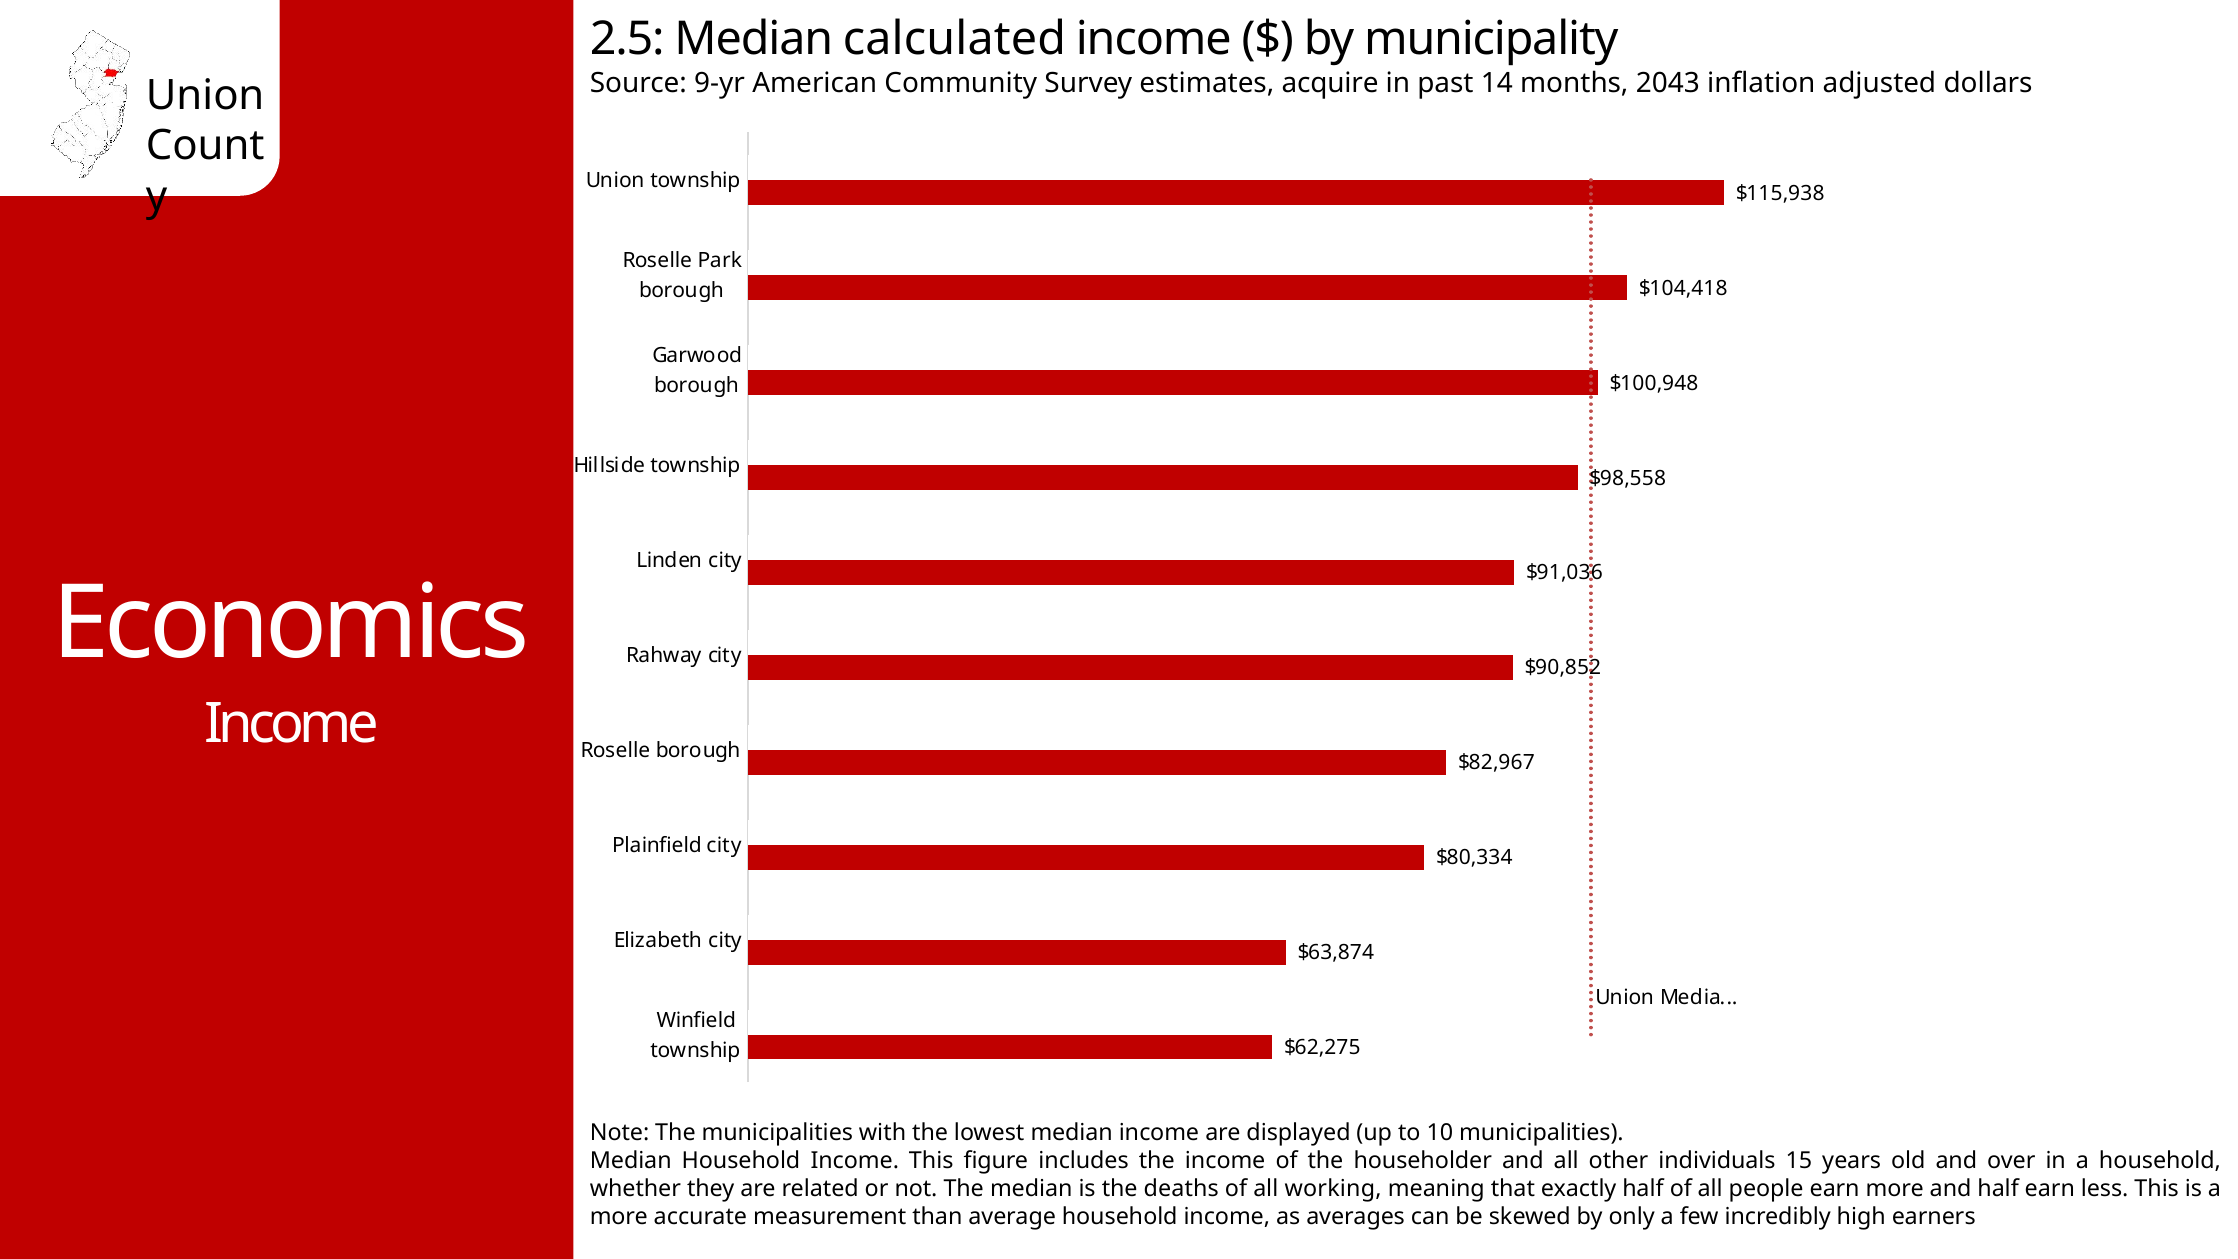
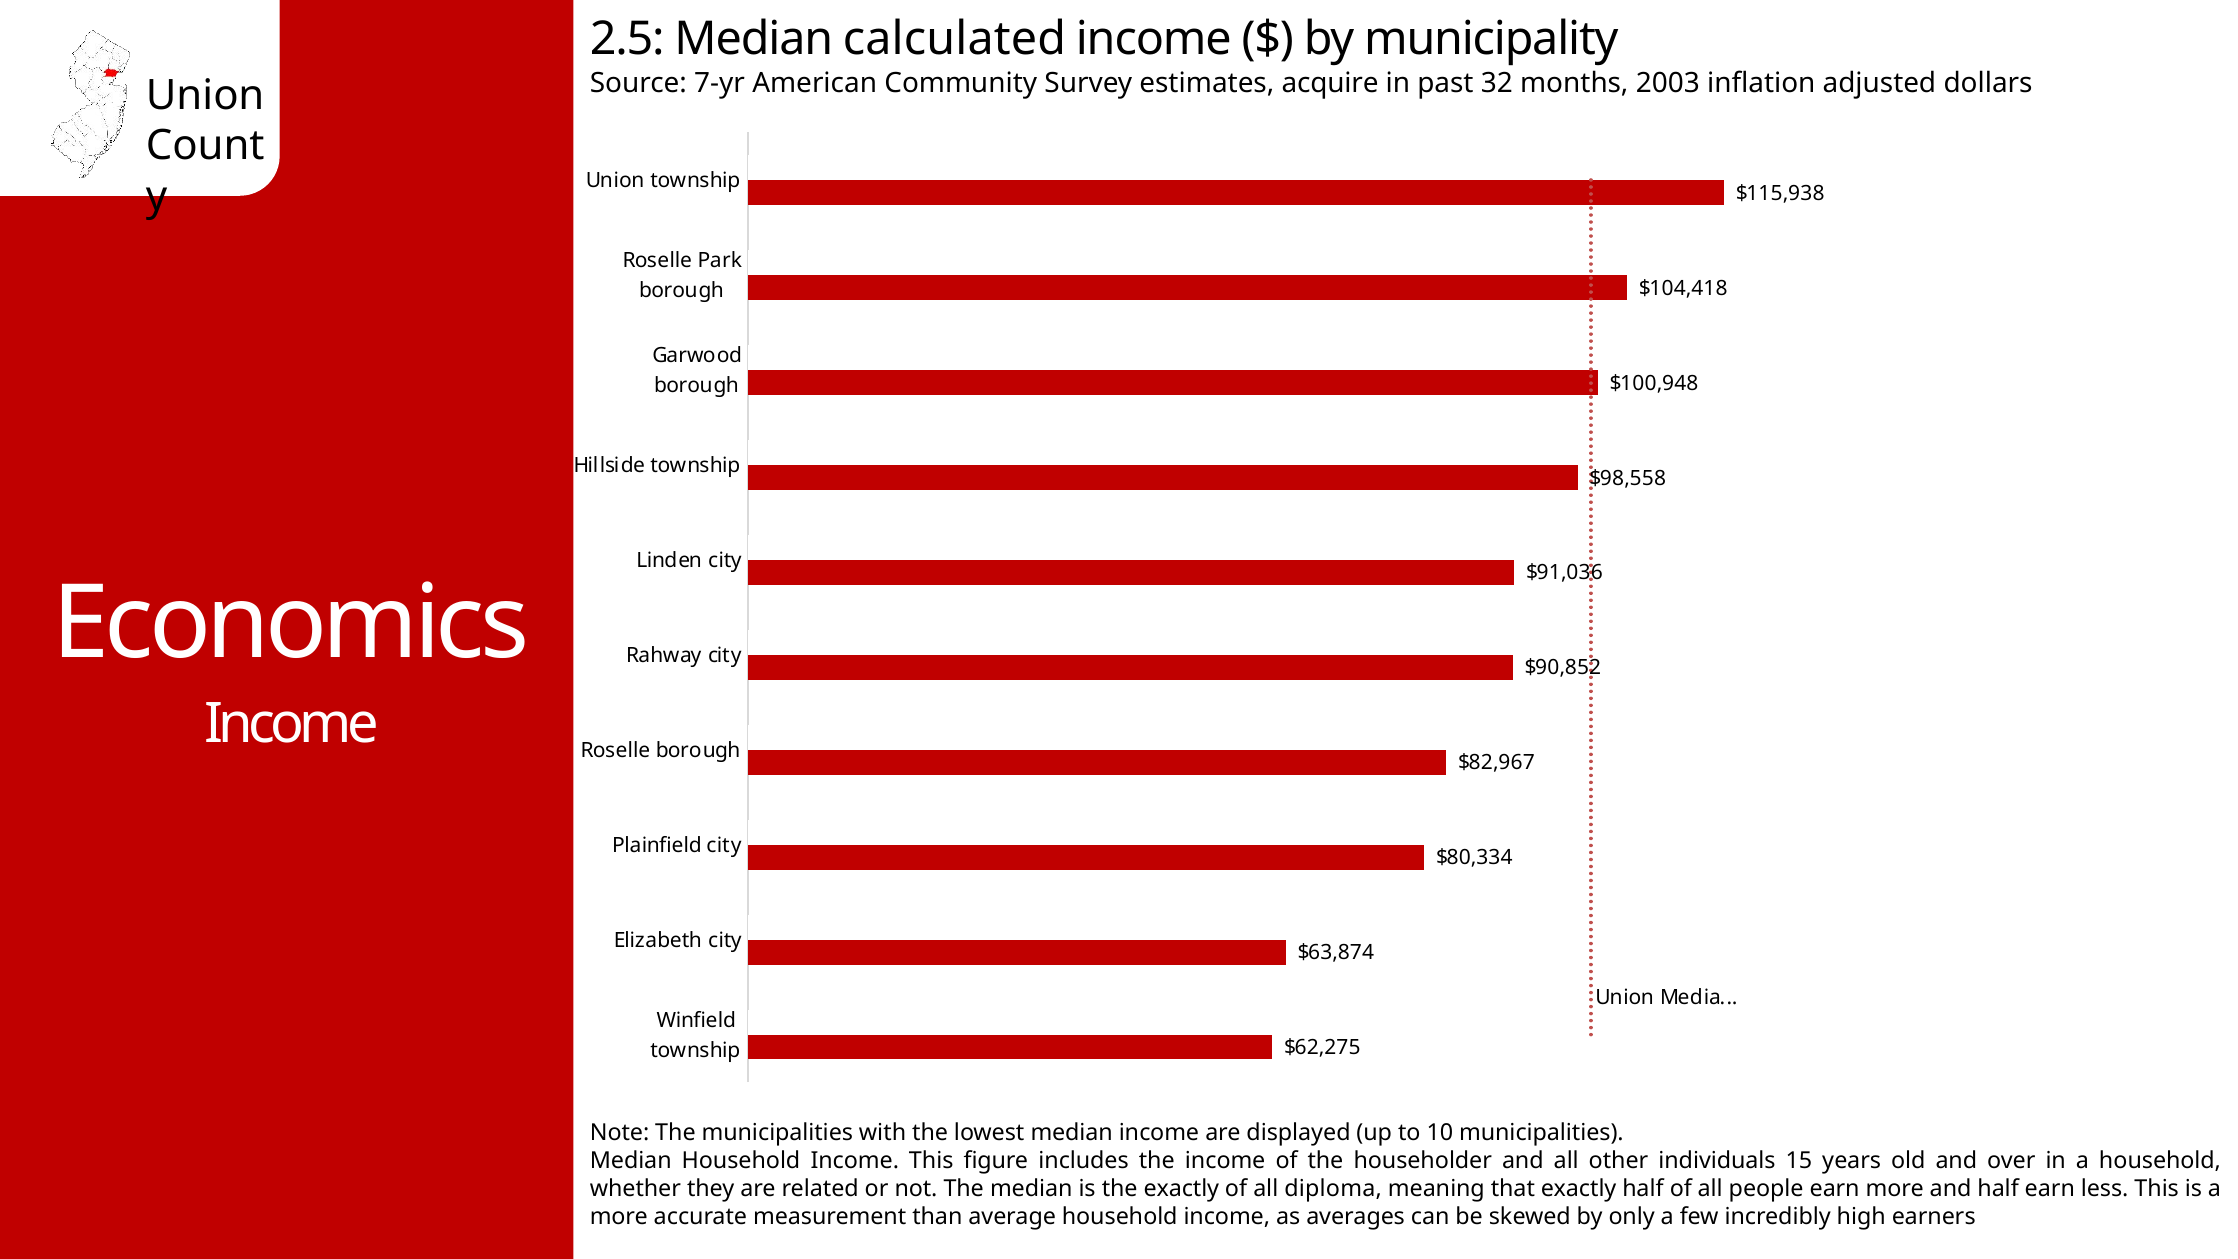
9-yr: 9-yr -> 7-yr (720, 83)
14: 14 -> 32 (1497, 83)
2043: 2043 -> 2003 (1668, 83)
the deaths: deaths -> exactly (1181, 1189)
working: working -> diploma (1333, 1189)
